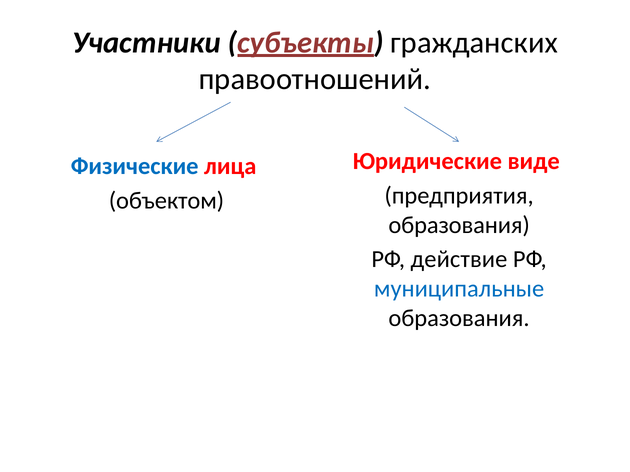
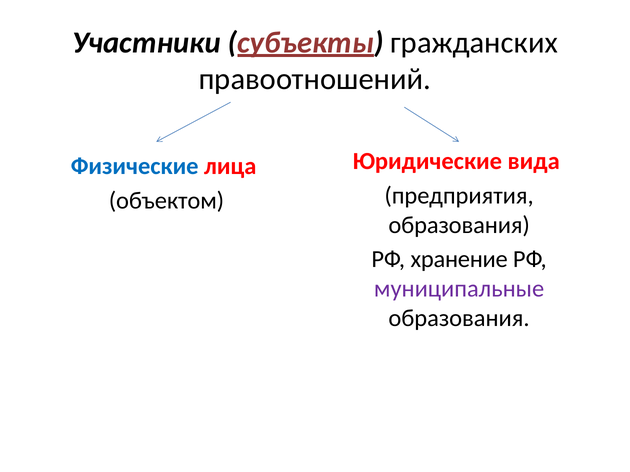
виде: виде -> вида (534, 162)
действие: действие -> хранение (459, 260)
муниципальные colour: blue -> purple (459, 289)
